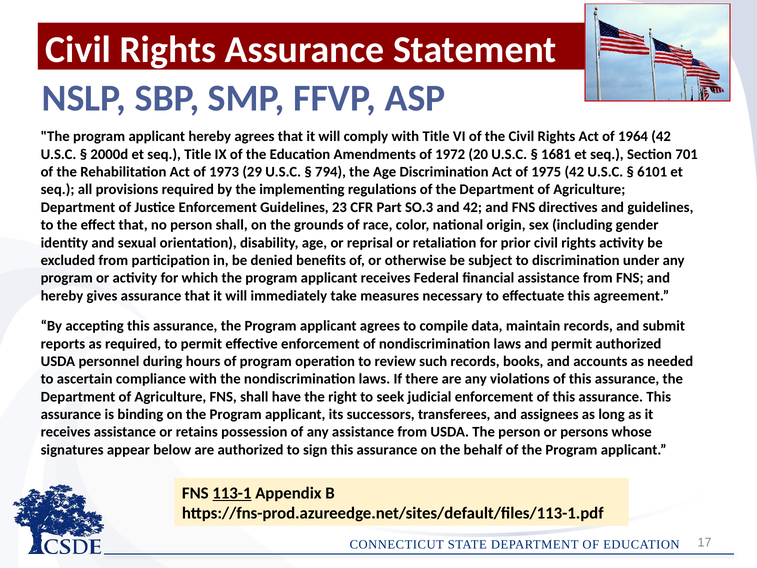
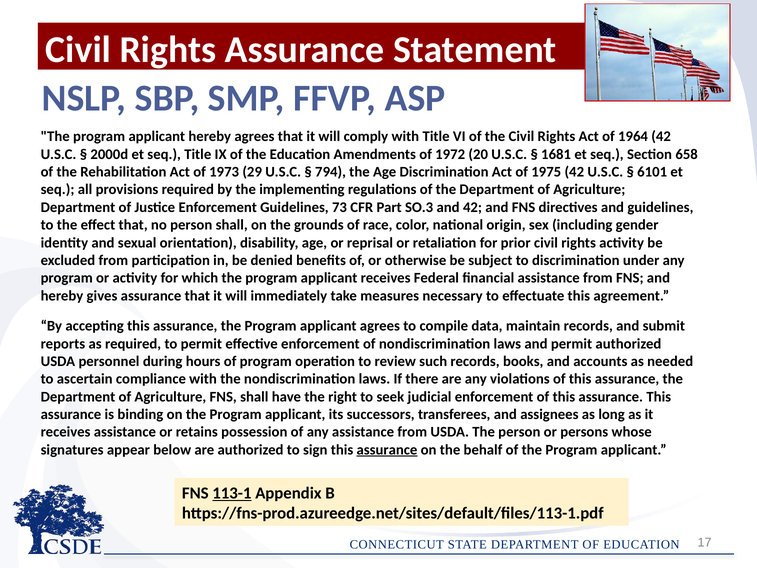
701: 701 -> 658 (687, 154)
23: 23 -> 73 (339, 207)
assurance underline: none -> present (387, 450)
